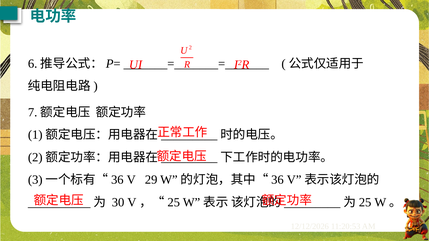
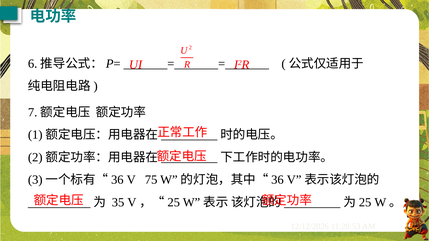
29: 29 -> 75 (151, 180)
30: 30 -> 35 (118, 203)
